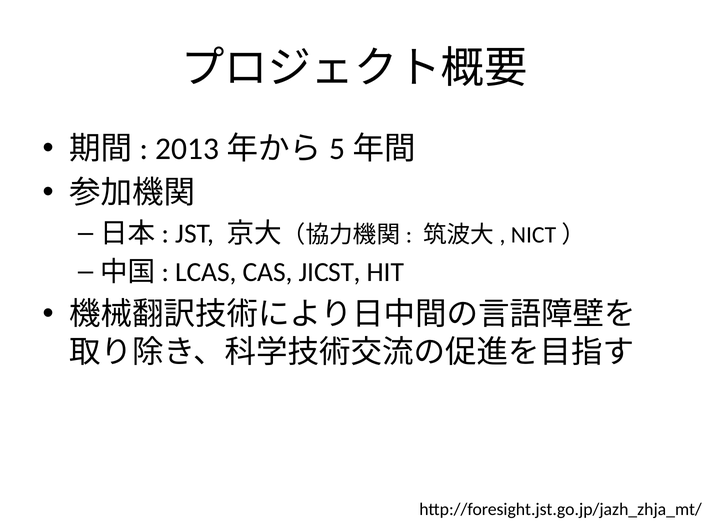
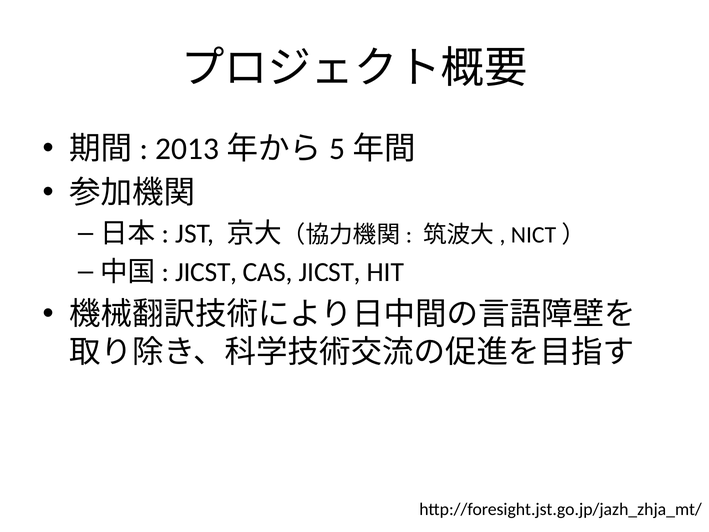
LCAS: LCAS -> JICST (206, 272)
